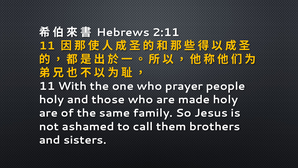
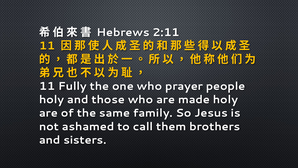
With: With -> Fully (72, 86)
